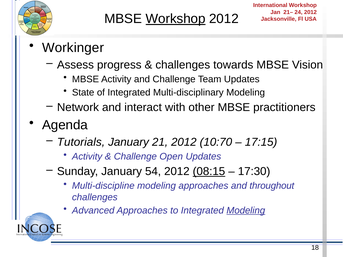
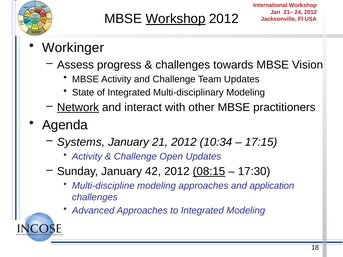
Network underline: none -> present (78, 108)
Tutorials: Tutorials -> Systems (81, 142)
10:70: 10:70 -> 10:34 (216, 142)
54: 54 -> 42 (153, 172)
throughout: throughout -> application (272, 186)
Modeling underline: present -> none (246, 211)
